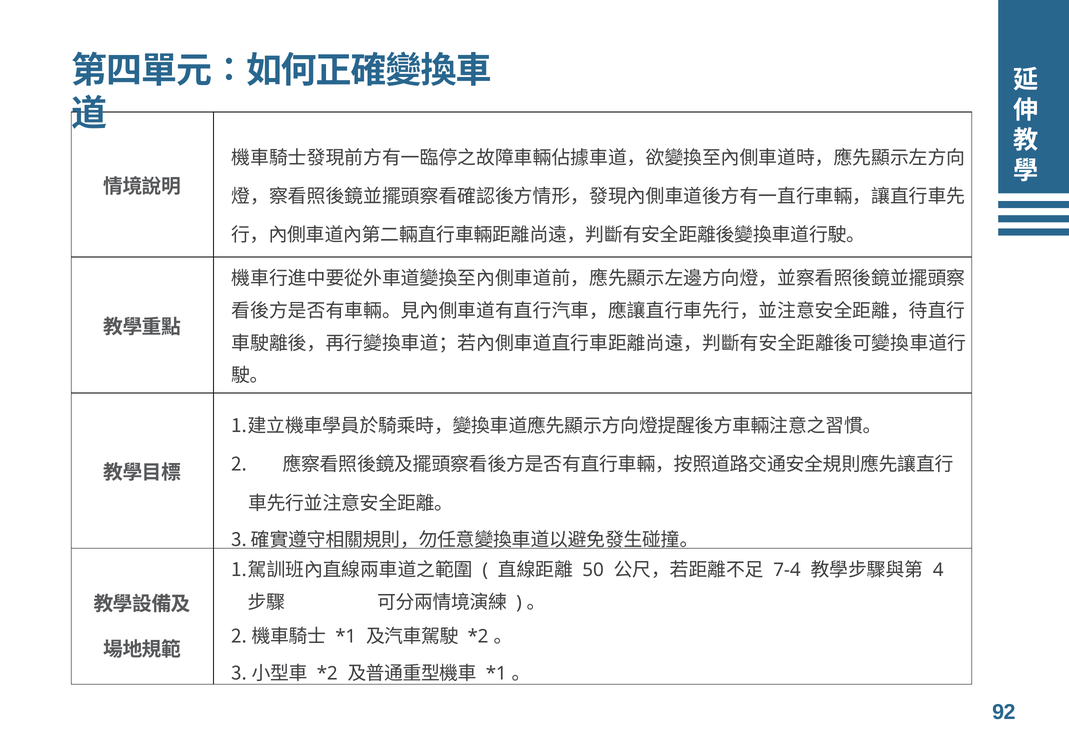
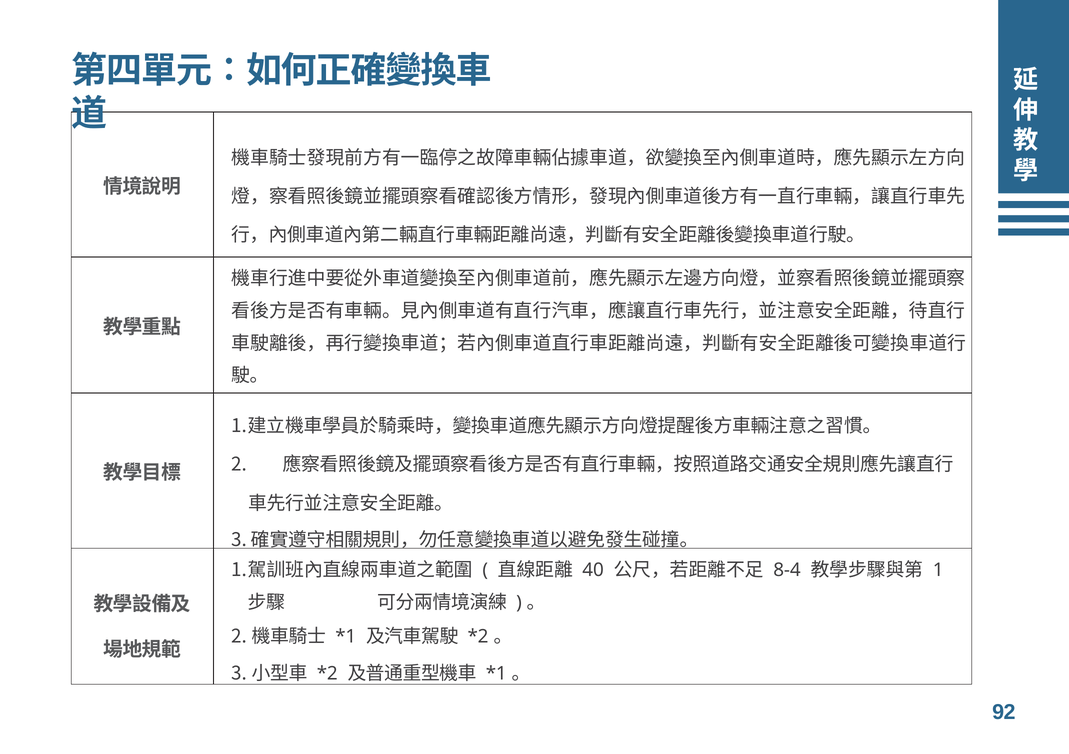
50: 50 -> 40 (593, 570)
7-4: 7-4 -> 8-4 (787, 570)
4: 4 -> 1 (938, 570)
